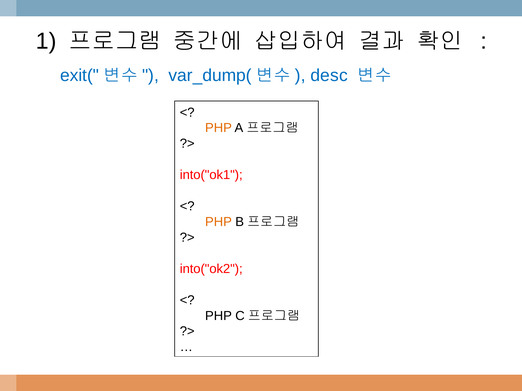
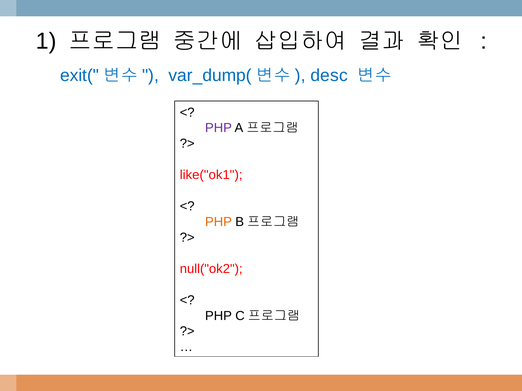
PHP colour: orange -> purple (218, 128)
into("ok1: into("ok1 -> like("ok1 (211, 175)
into("ok2: into("ok2 -> null("ok2 (211, 269)
